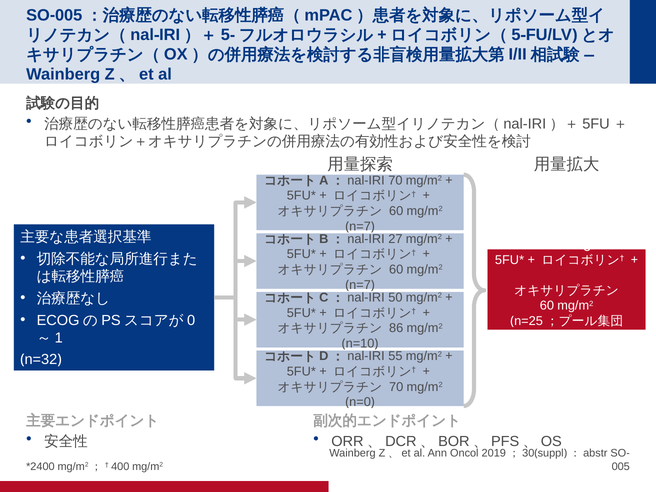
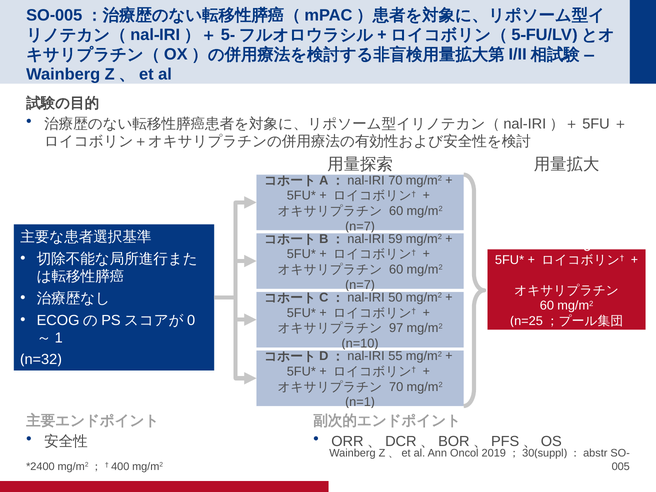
27: 27 -> 59 (395, 239)
86: 86 -> 97 (396, 328)
n=0: n=0 -> n=1 (360, 402)
